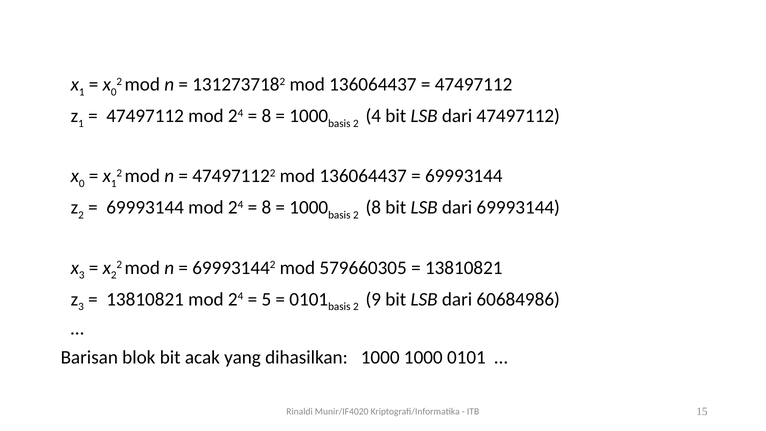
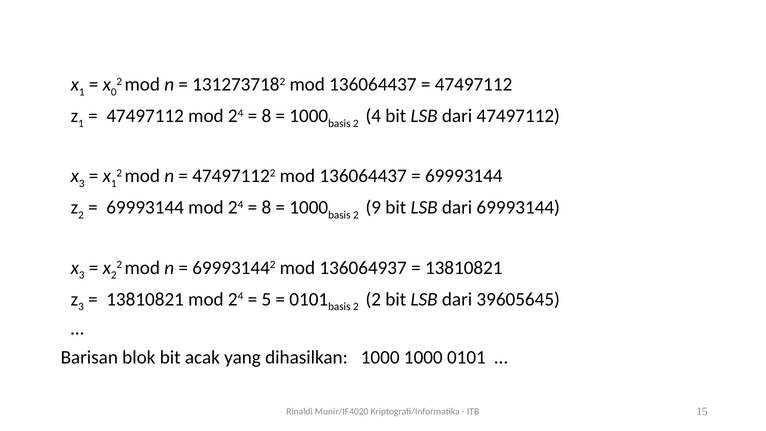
0: 0 -> 3 (82, 184)
2 8: 8 -> 9 (373, 208)
579660305: 579660305 -> 136064937 (363, 268)
9: 9 -> 2 (373, 299)
60684986: 60684986 -> 39605645 (518, 299)
